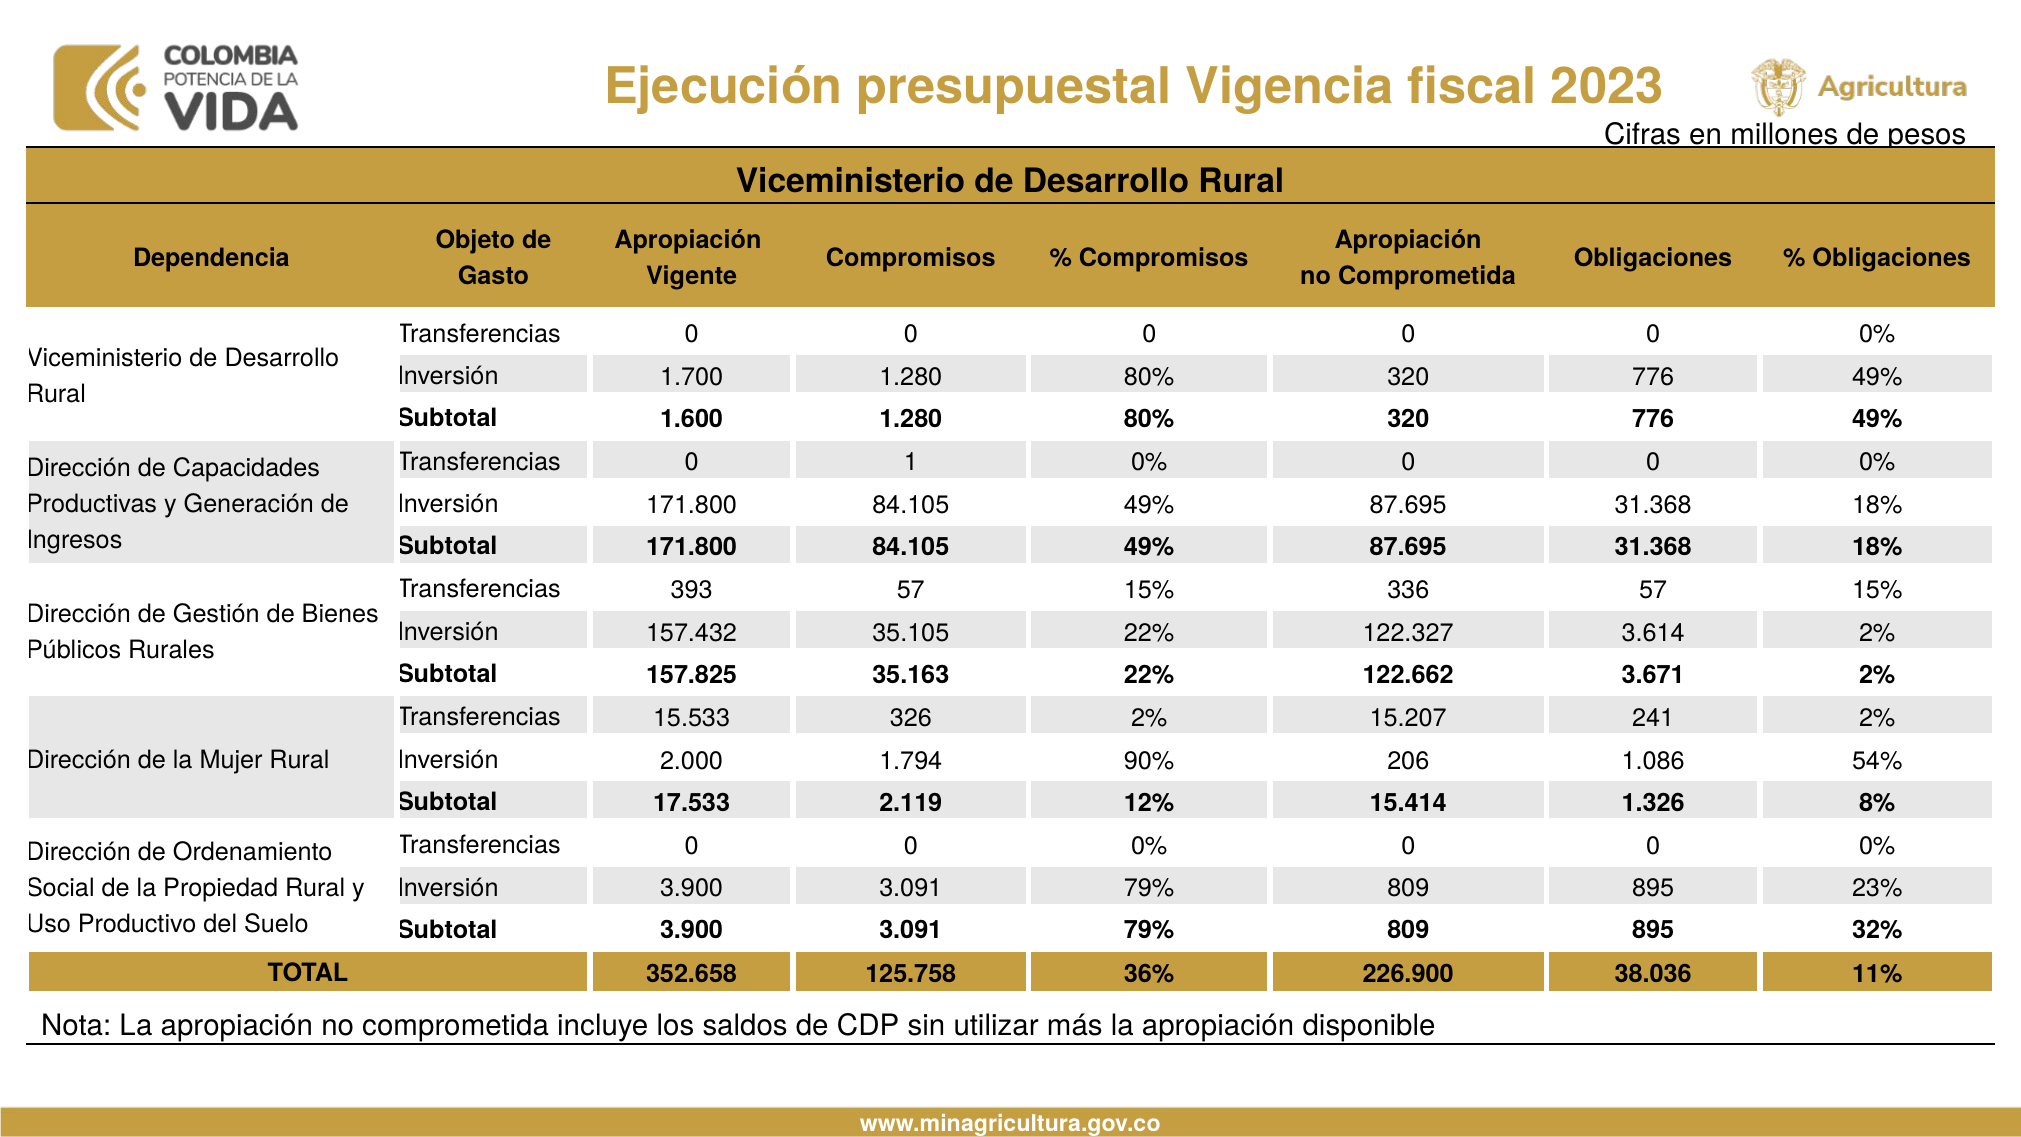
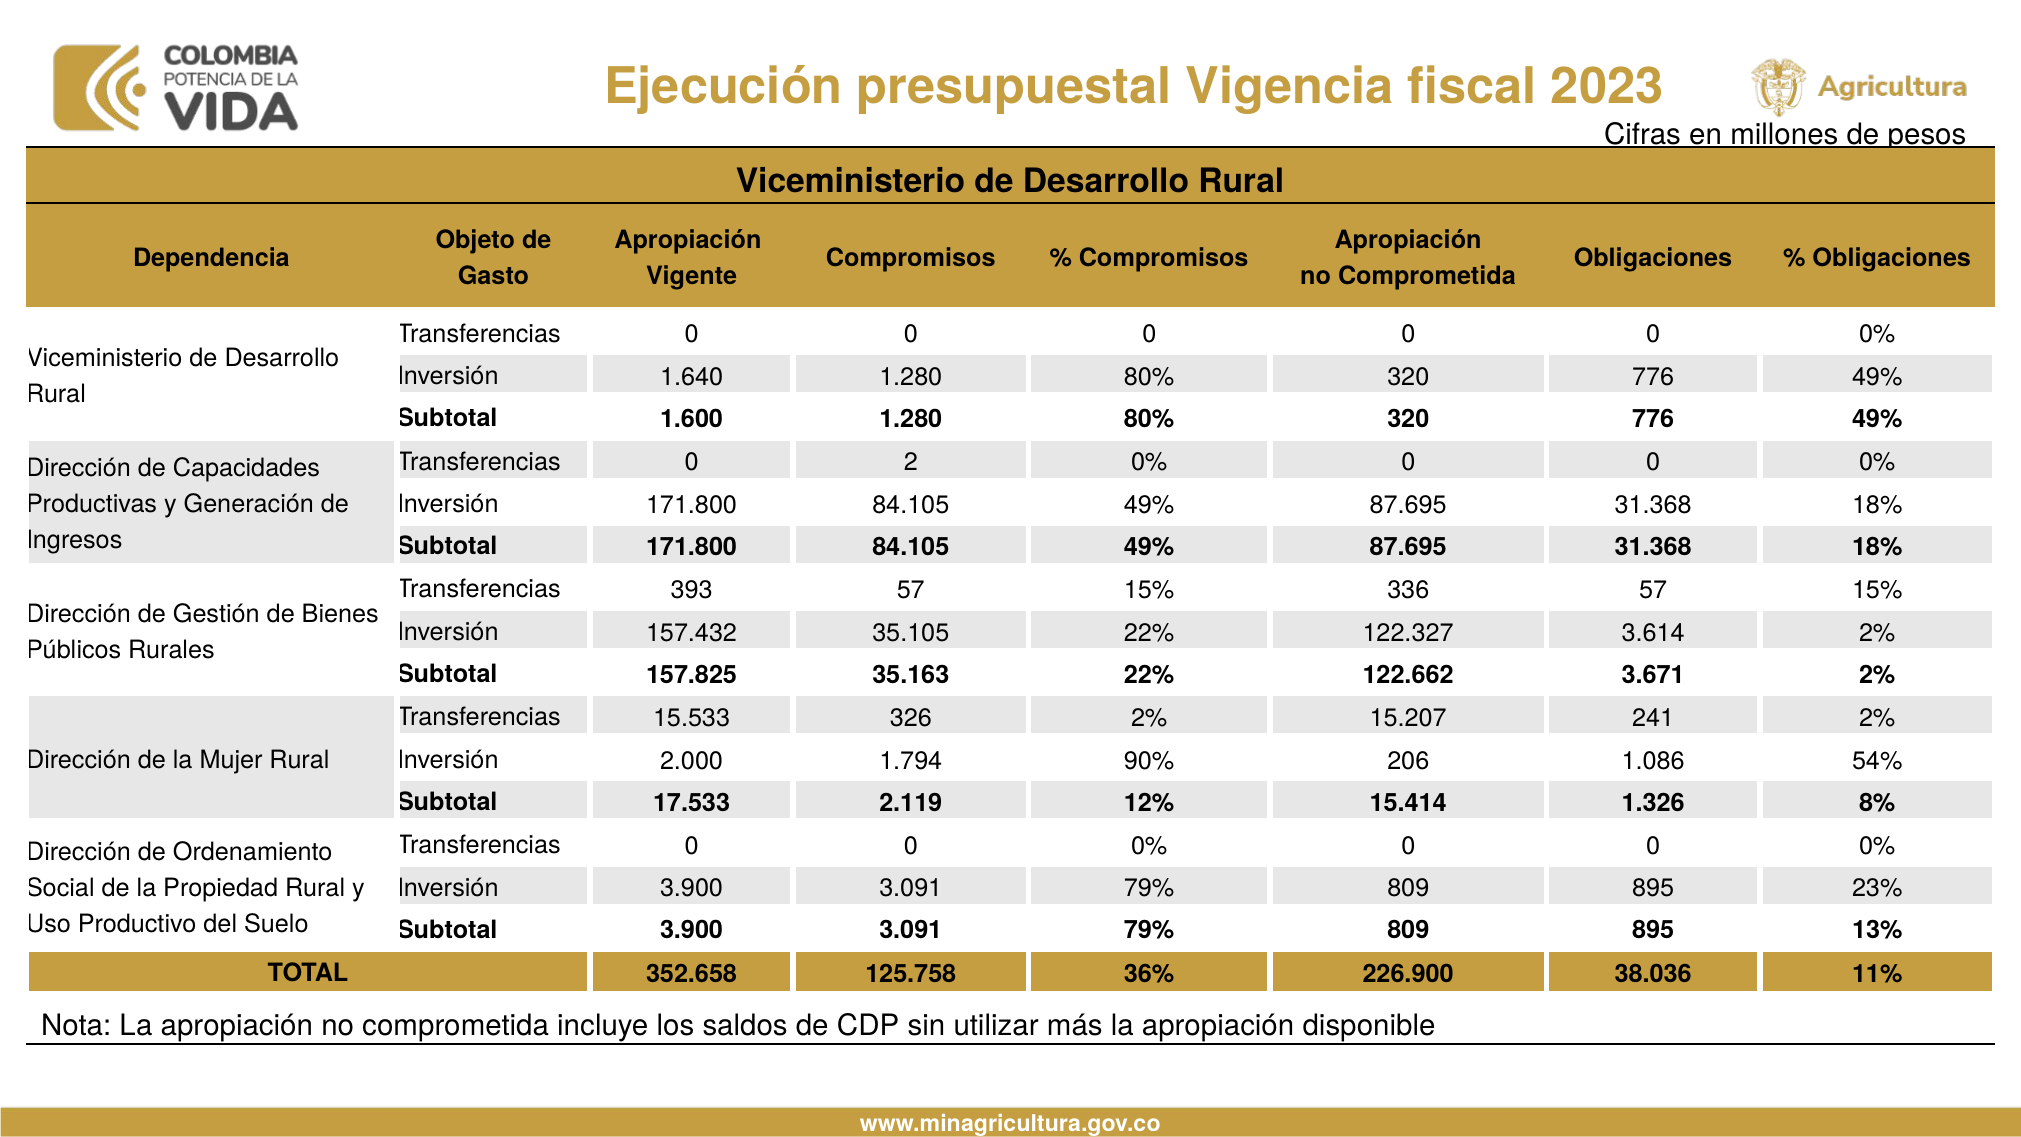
1.700: 1.700 -> 1.640 (692, 377)
1: 1 -> 2 (911, 462)
32%: 32% -> 13% (1877, 930)
